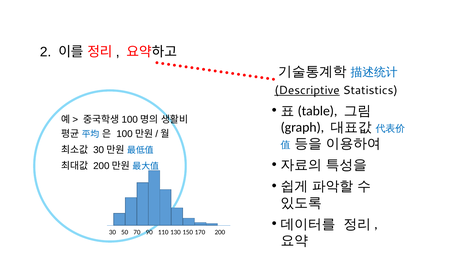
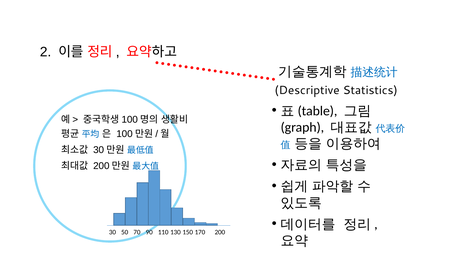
Descriptive underline: present -> none (307, 91)
